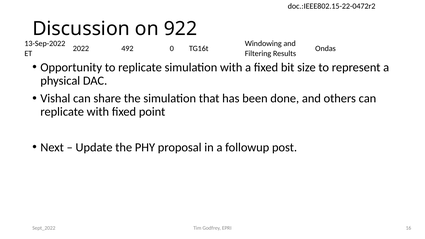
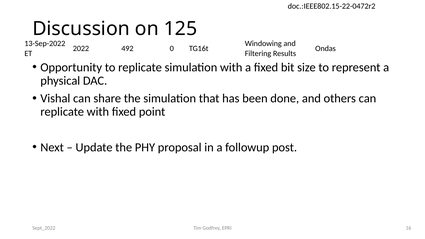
922: 922 -> 125 (180, 29)
